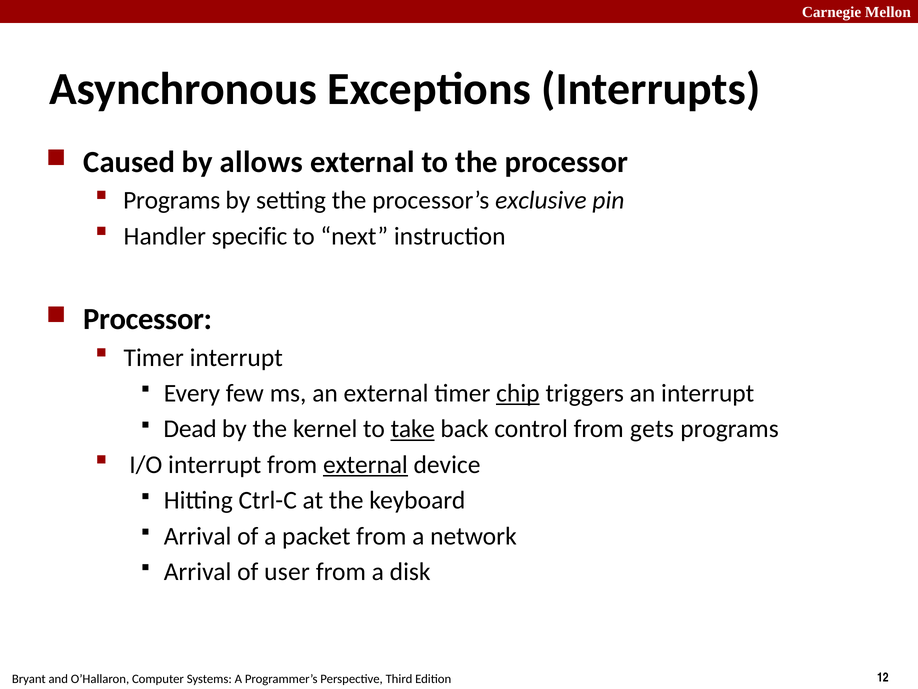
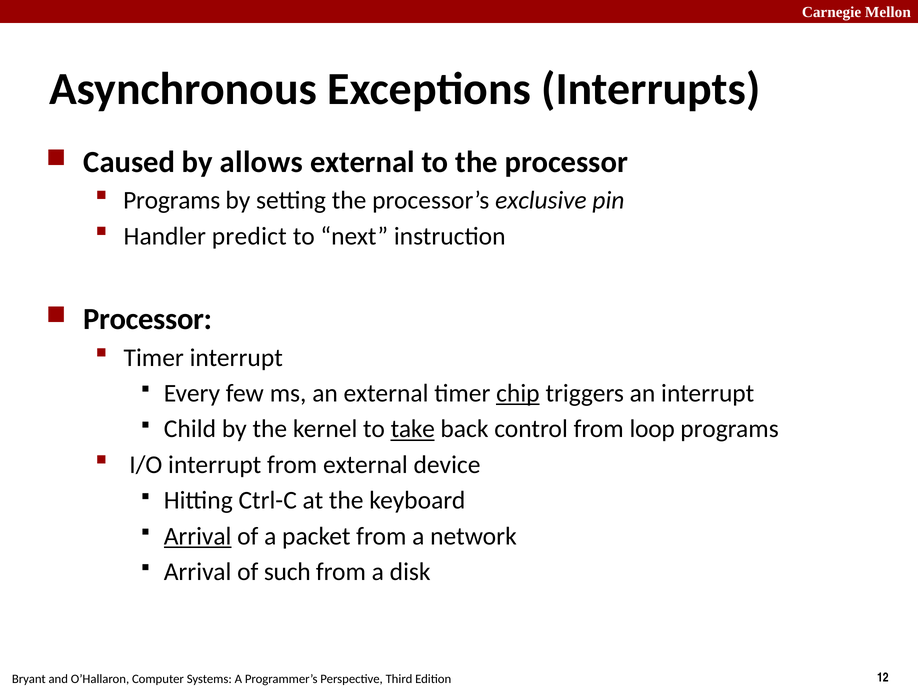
specific: specific -> predict (249, 236)
Dead: Dead -> Child (190, 429)
gets: gets -> loop (652, 429)
external underline: present -> none (365, 464)
Arrival underline: none -> present (198, 536)
user: user -> such (287, 572)
